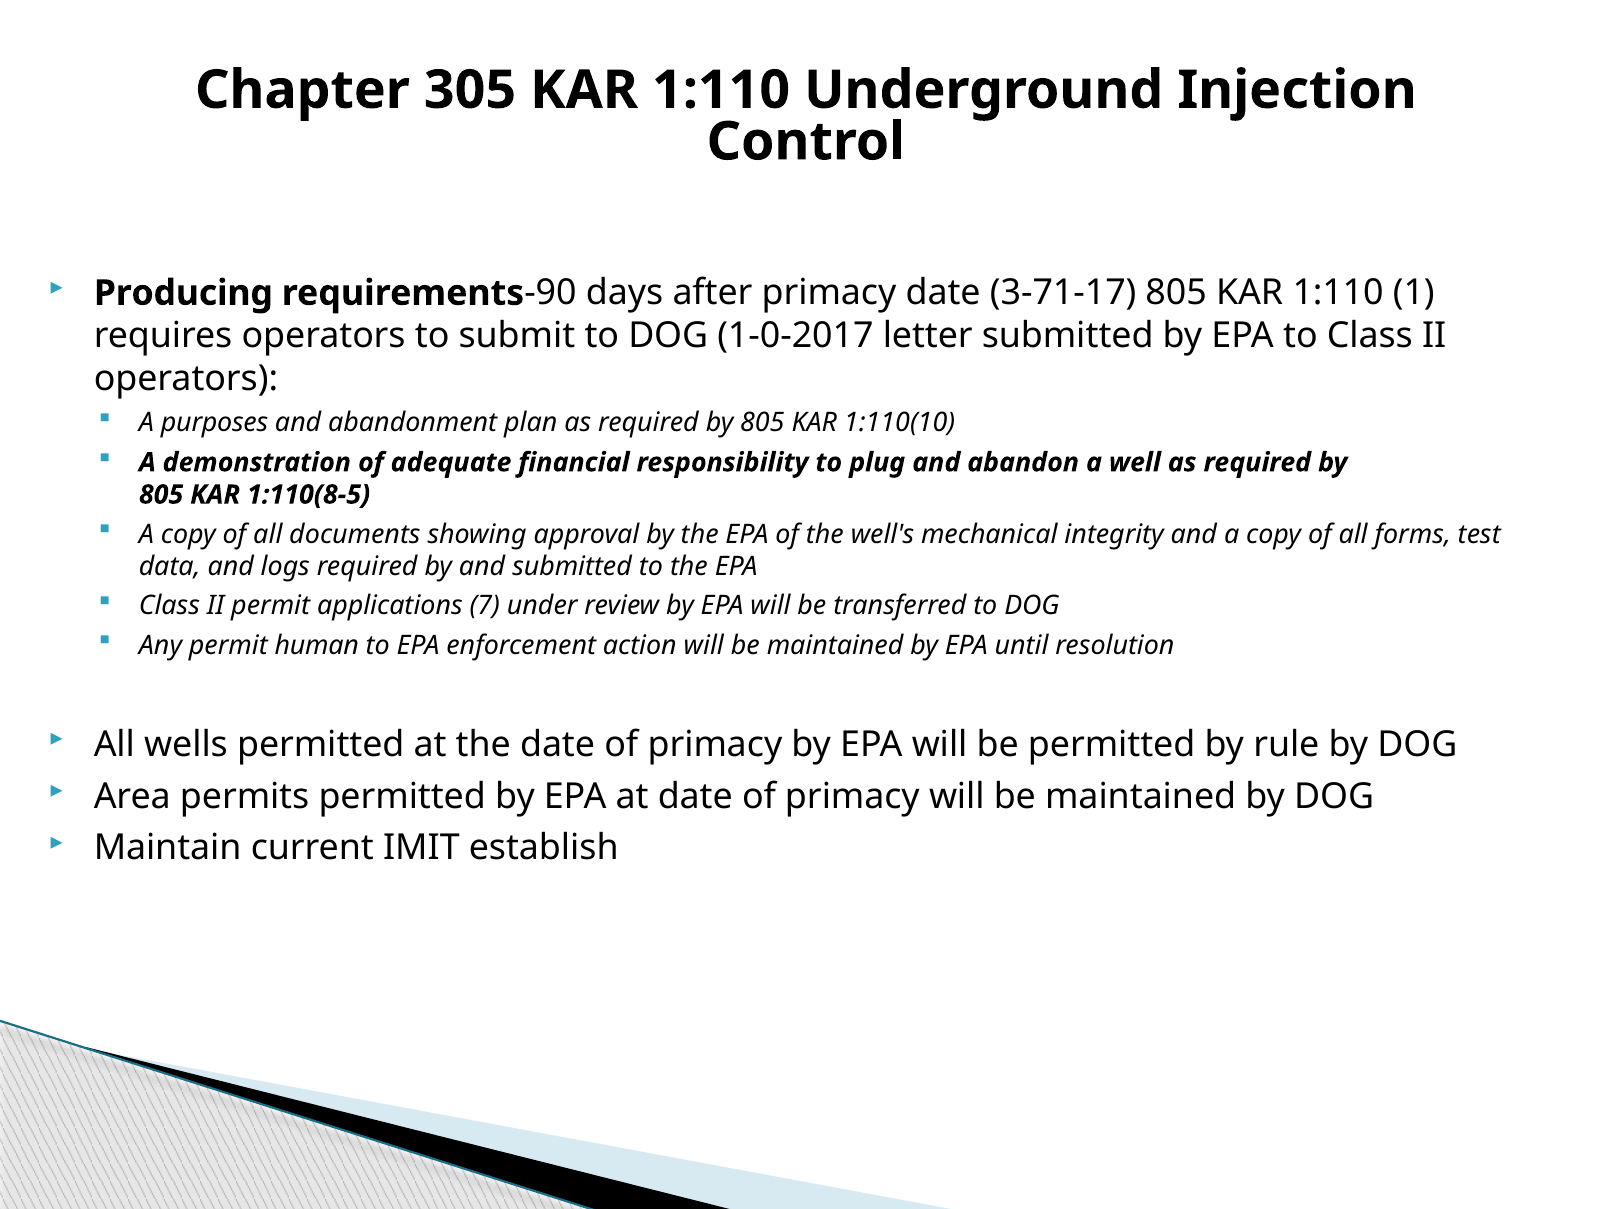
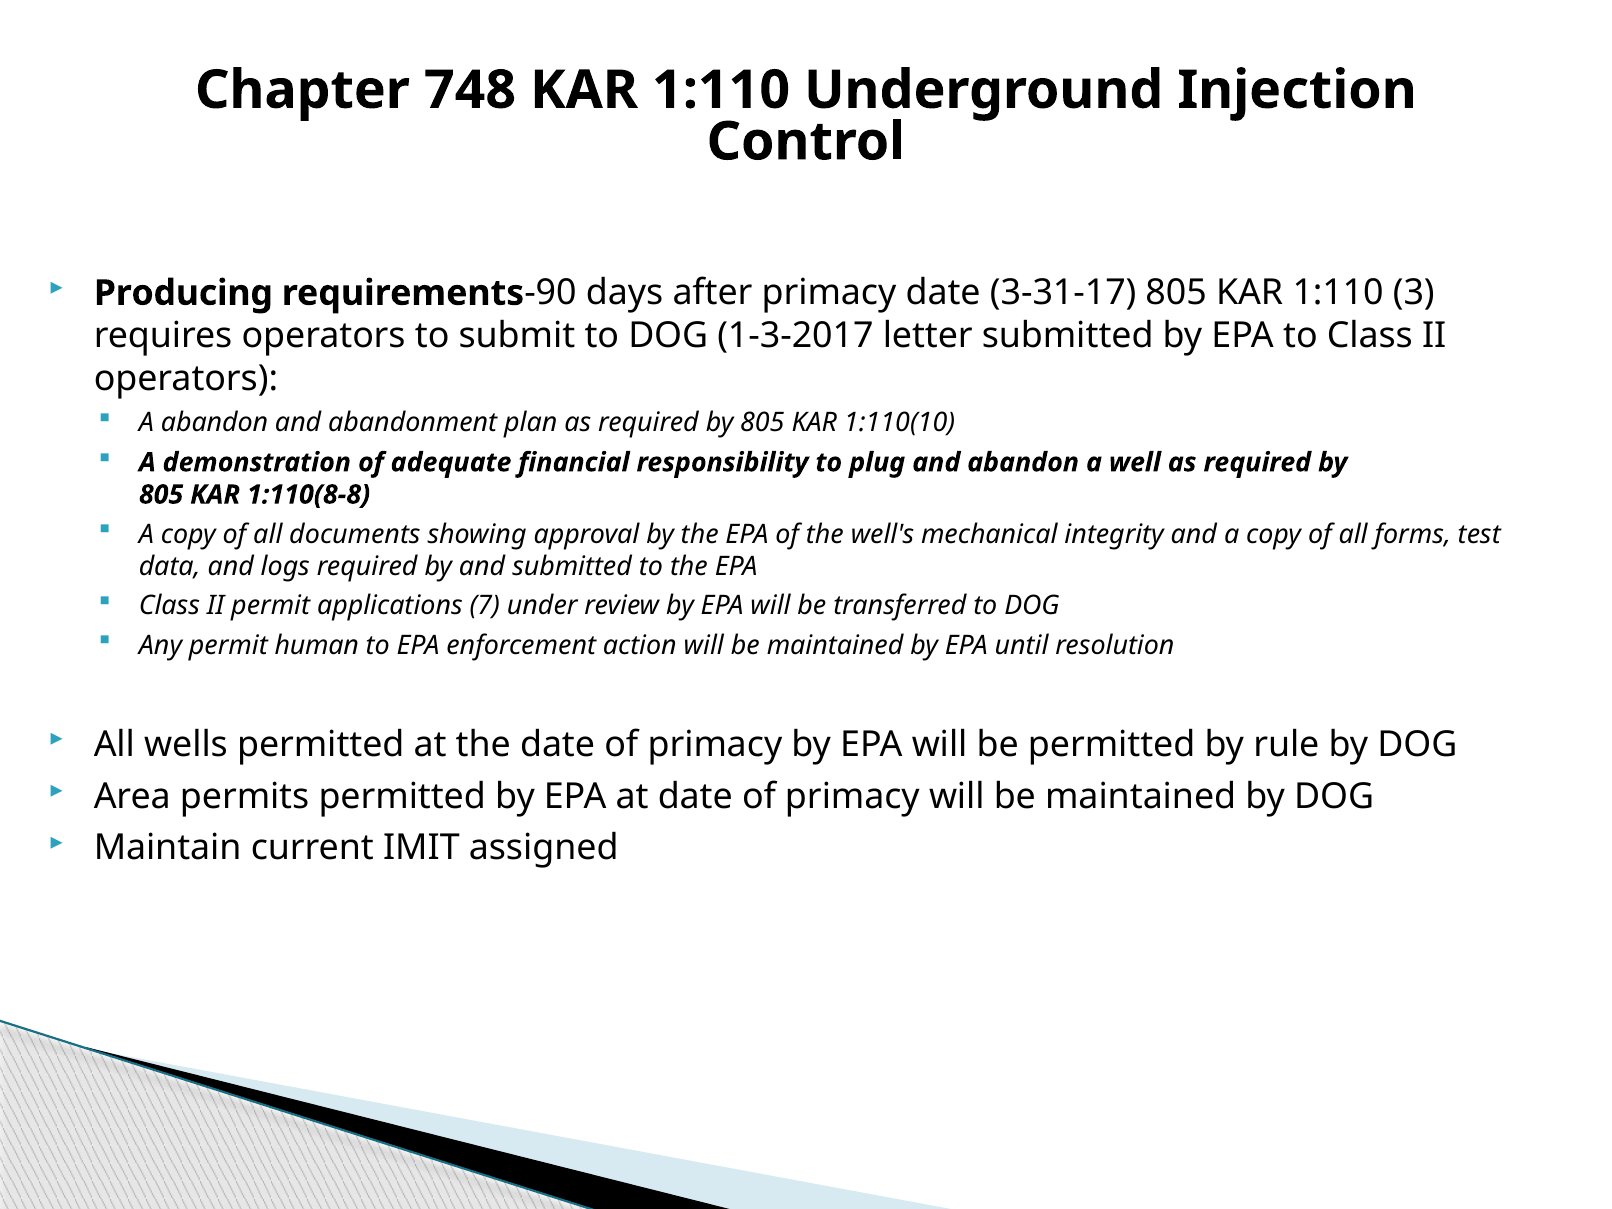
305: 305 -> 748 (470, 90)
3-71-17: 3-71-17 -> 3-31-17 (1063, 293)
1: 1 -> 3 (1414, 293)
1-0-2017: 1-0-2017 -> 1-3-2017 (795, 336)
A purposes: purposes -> abandon (214, 423)
1:110(8-5: 1:110(8-5 -> 1:110(8-8 (309, 495)
establish: establish -> assigned (544, 848)
